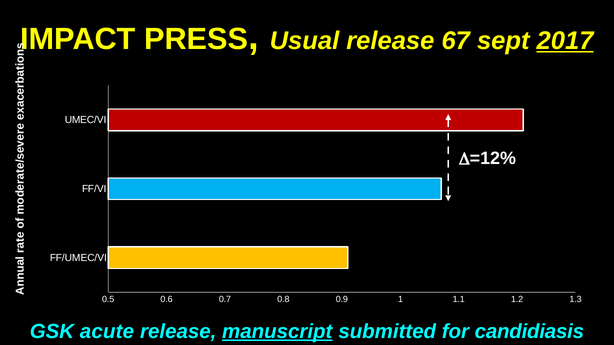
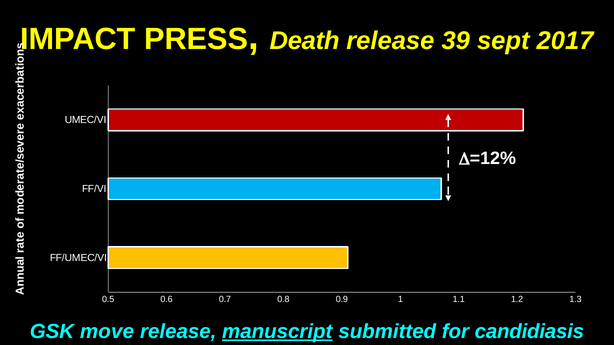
Usual: Usual -> Death (305, 41)
67: 67 -> 39 (456, 41)
2017 underline: present -> none (565, 41)
acute: acute -> move (107, 332)
